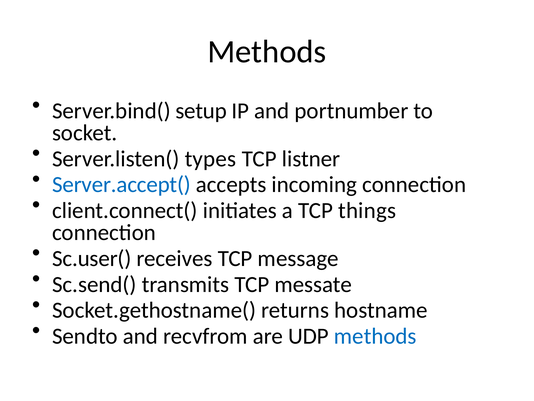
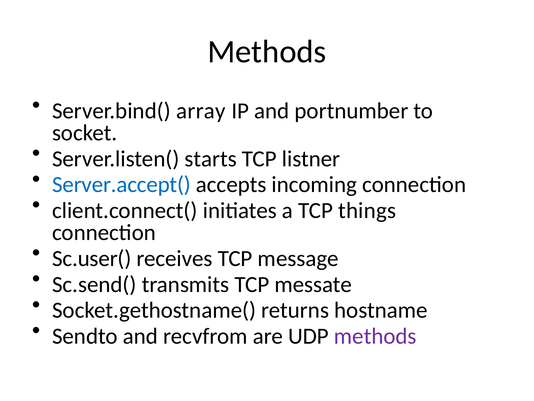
setup: setup -> array (201, 111)
types: types -> starts (211, 159)
methods colour: blue -> purple (375, 336)
